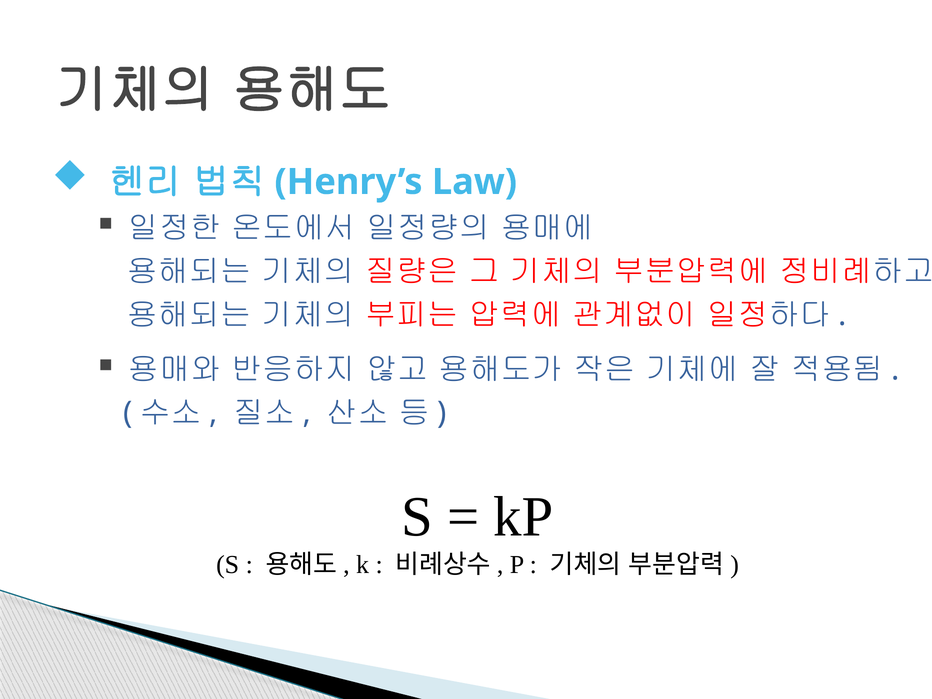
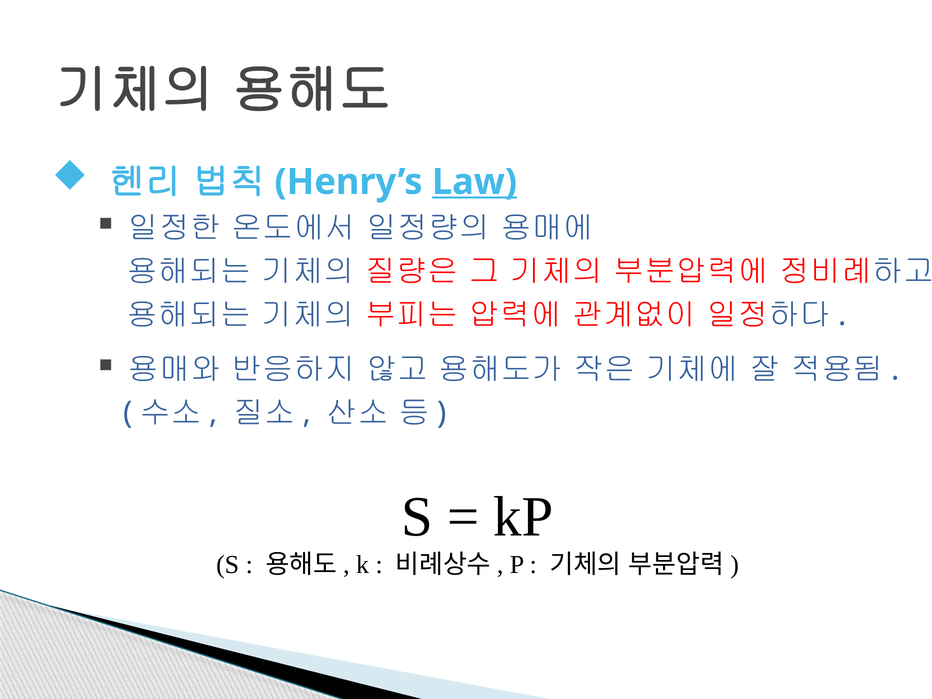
Law underline: none -> present (475, 182)
